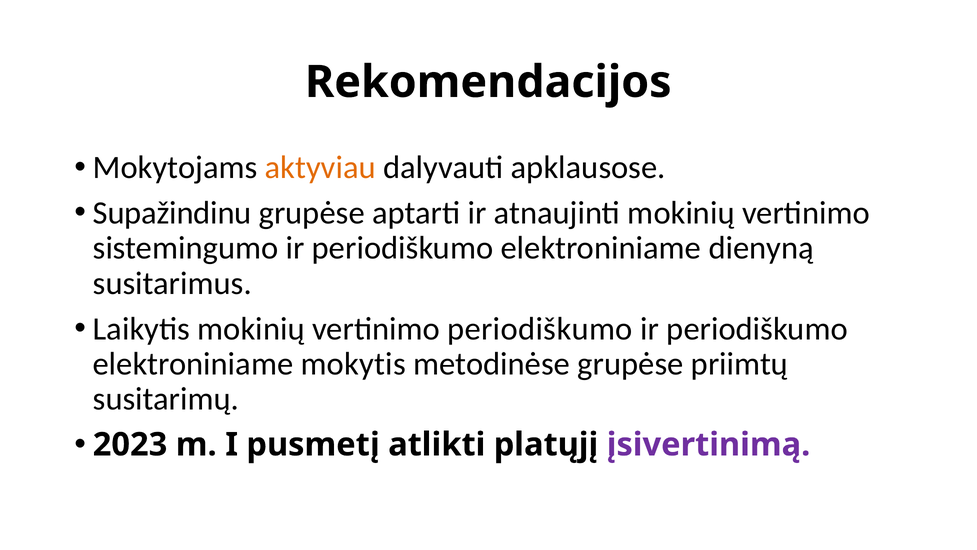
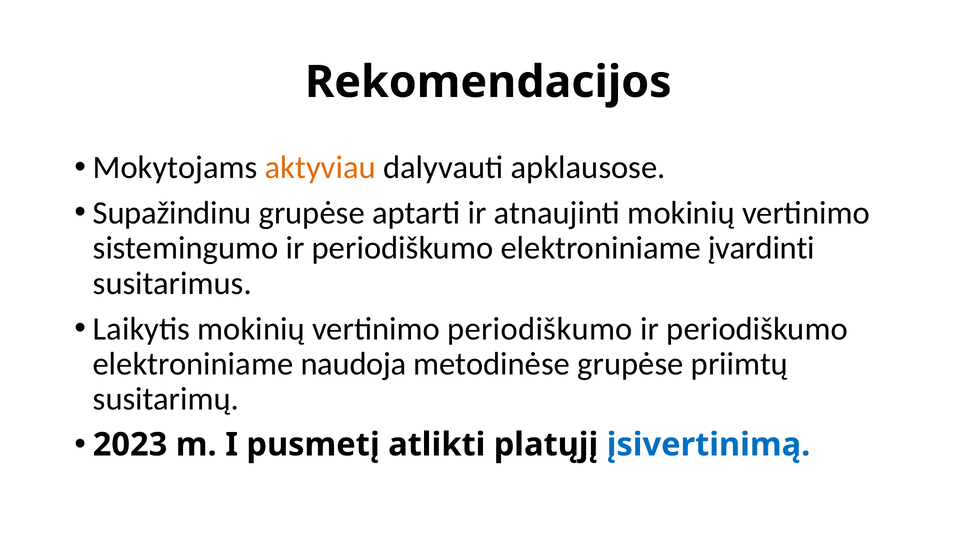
dienyną: dienyną -> įvardinti (761, 248)
mokytis: mokytis -> naudoja (353, 364)
įsivertinimą colour: purple -> blue (708, 444)
